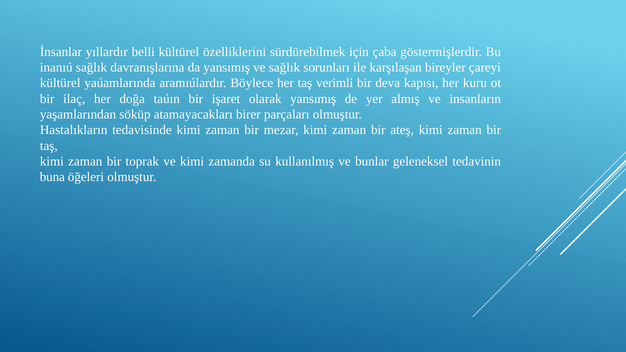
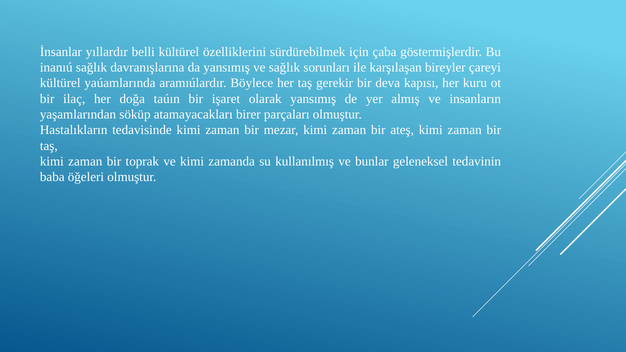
verimli: verimli -> gerekir (335, 83)
buna: buna -> baba (52, 177)
